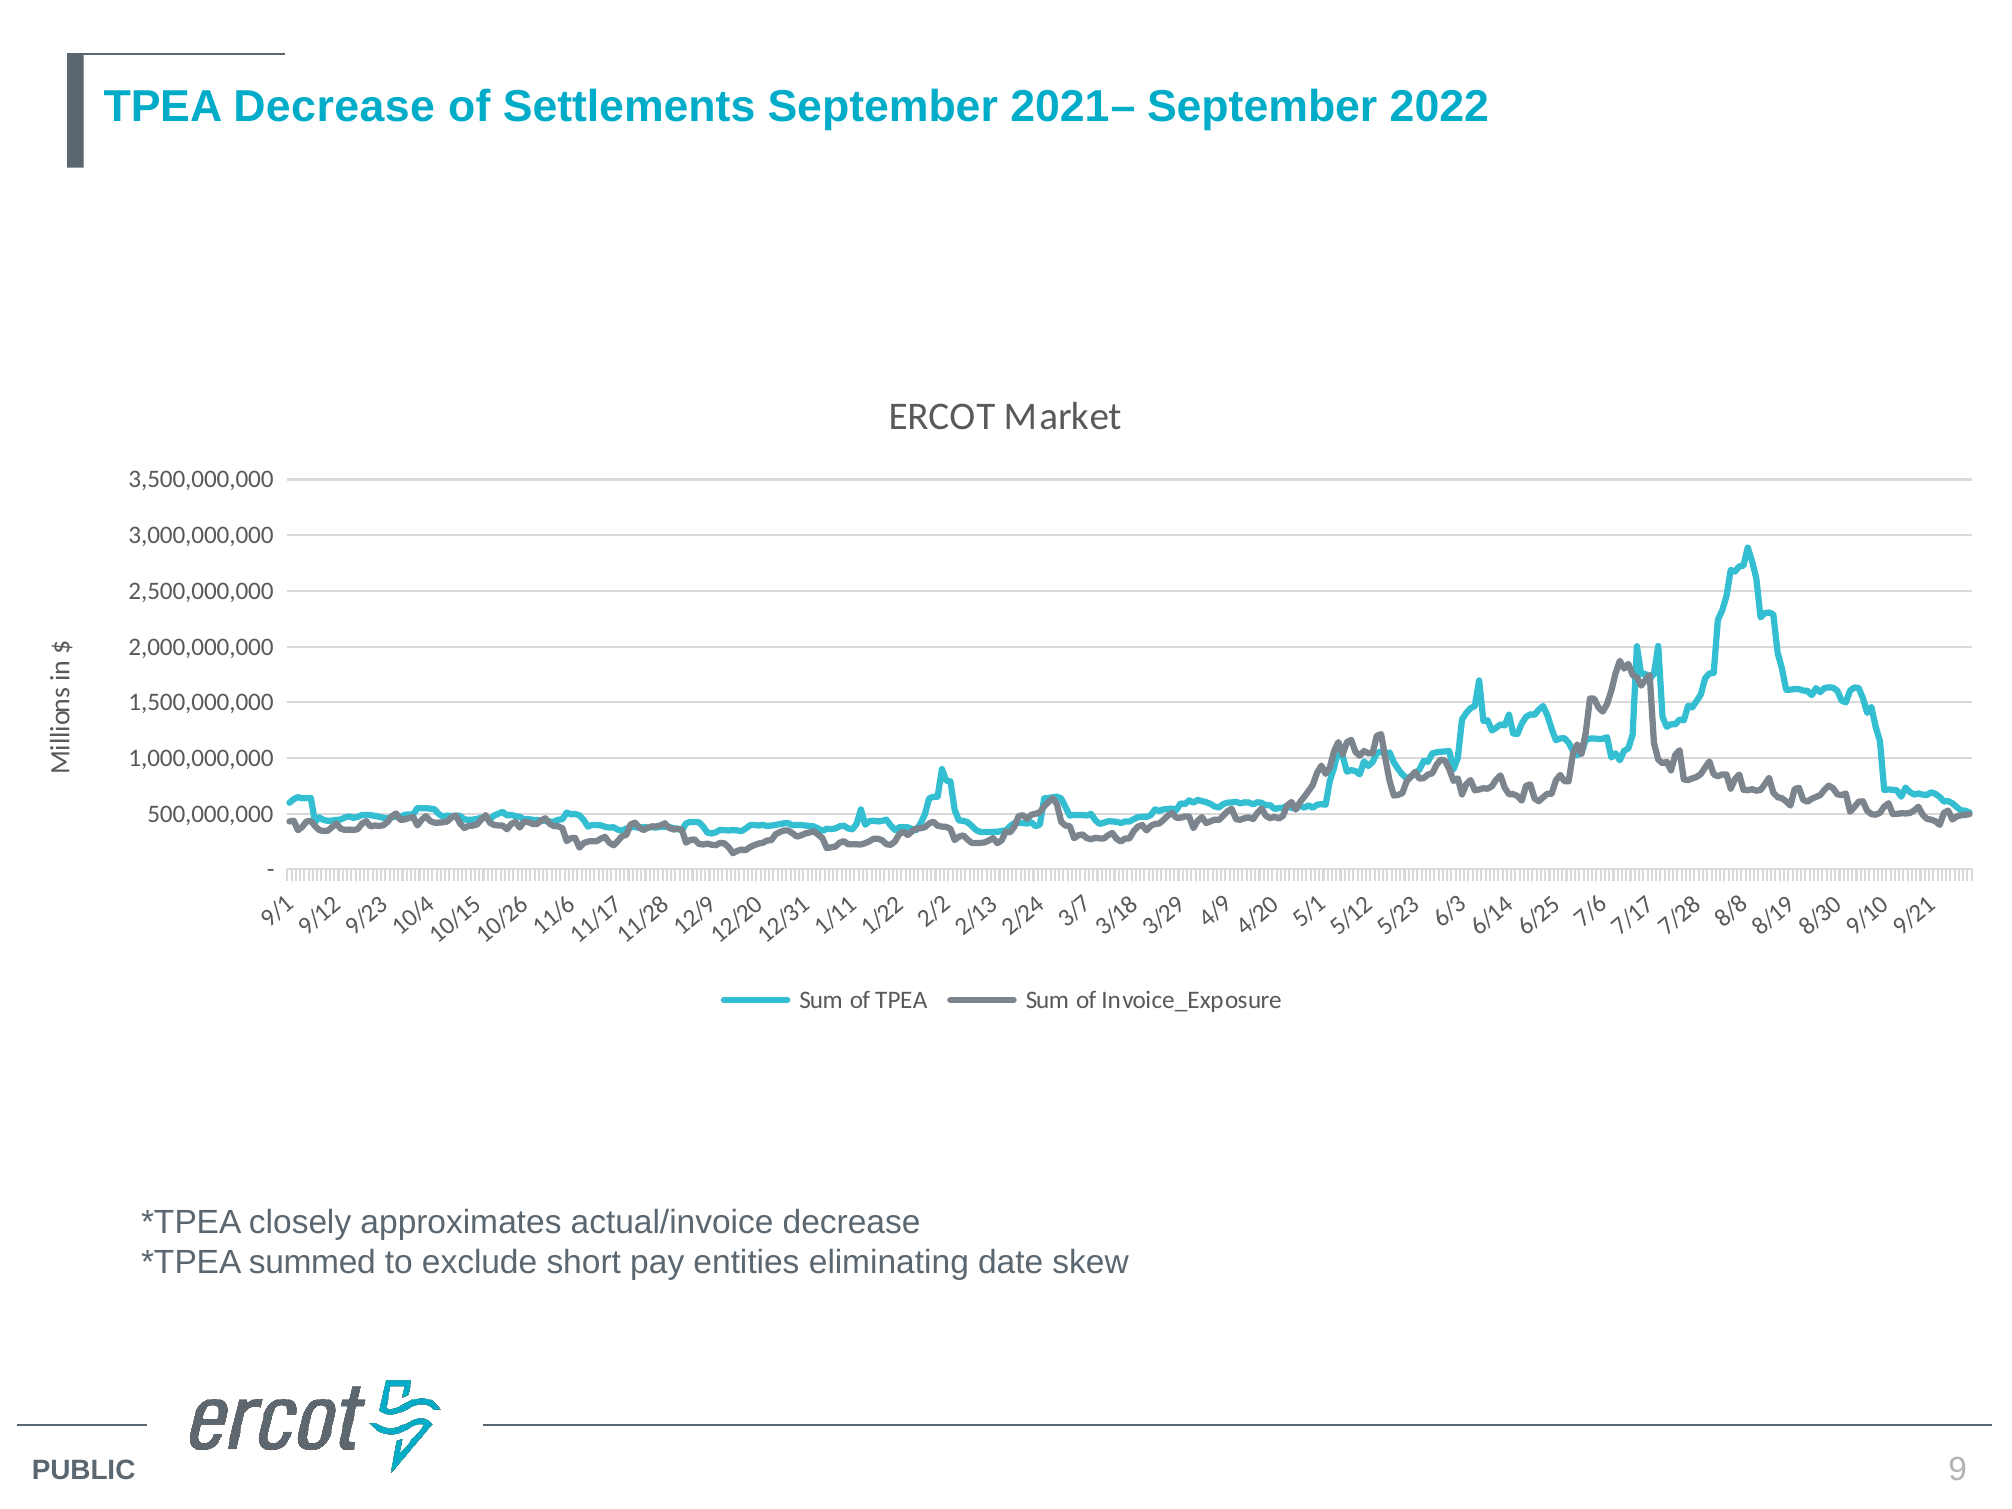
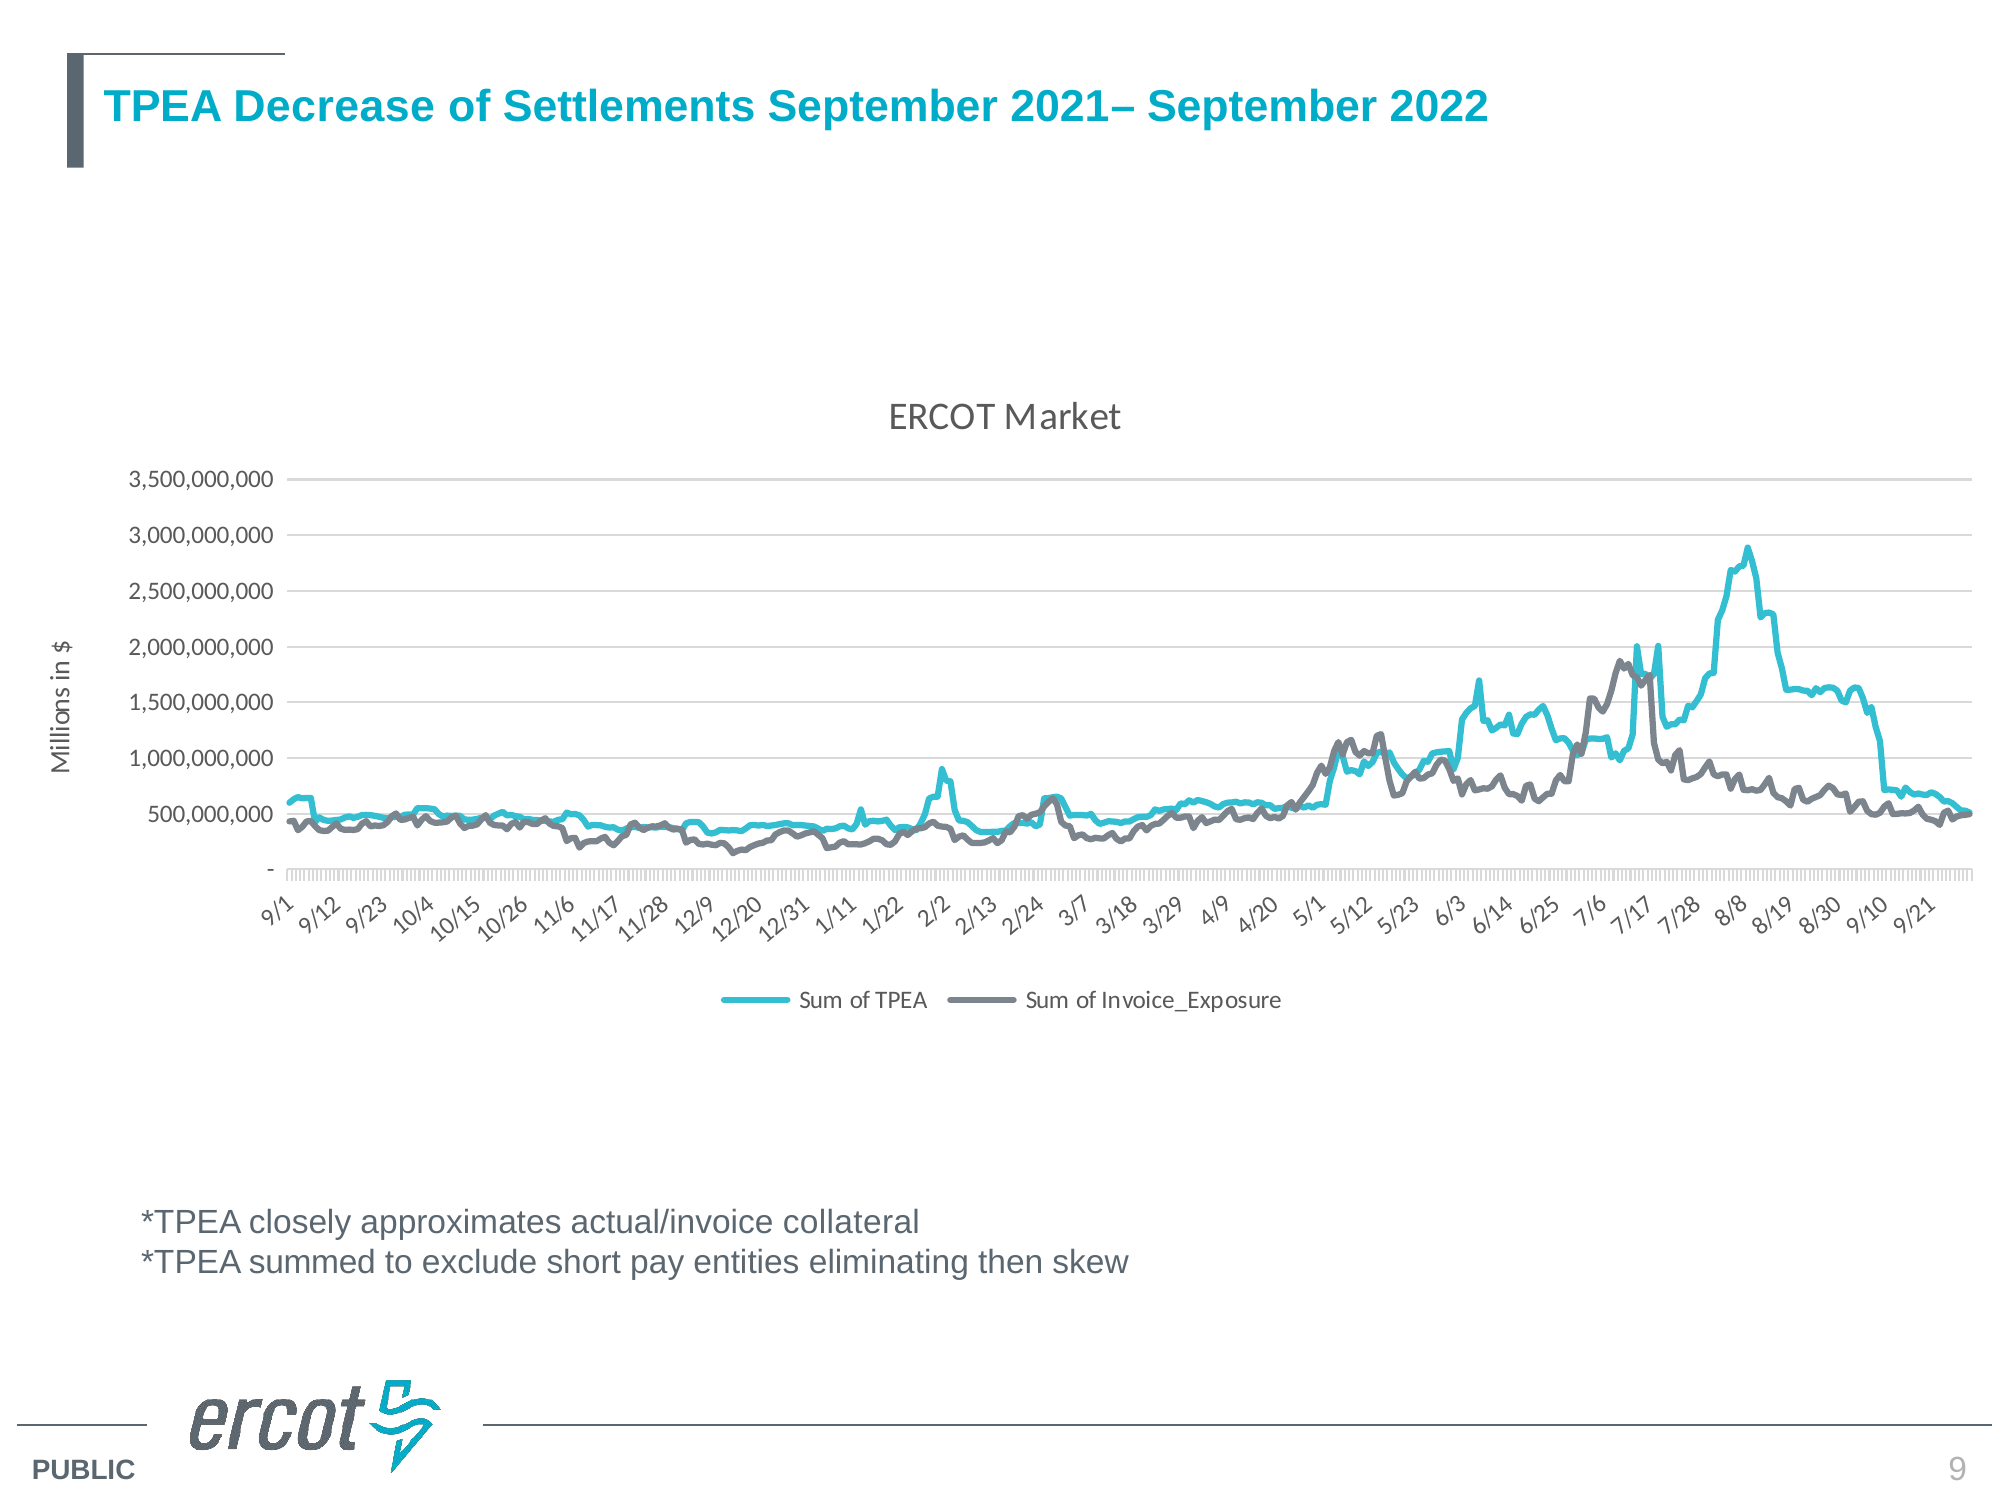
actual/invoice decrease: decrease -> collateral (851, 1223)
date: date -> then (1011, 1263)
